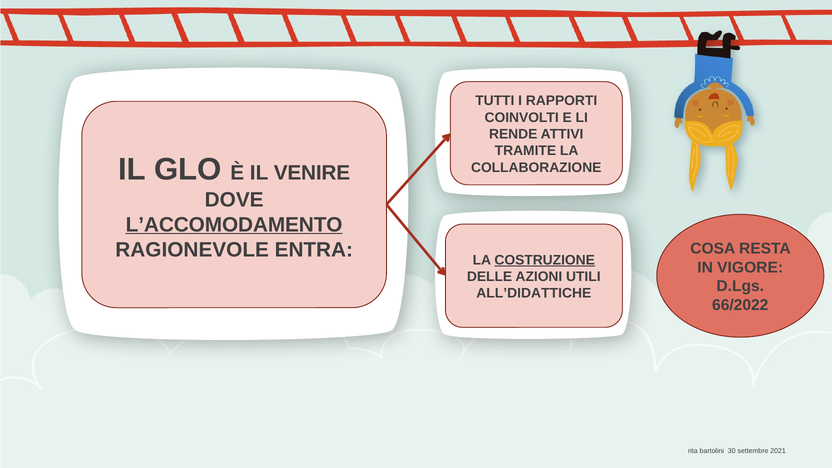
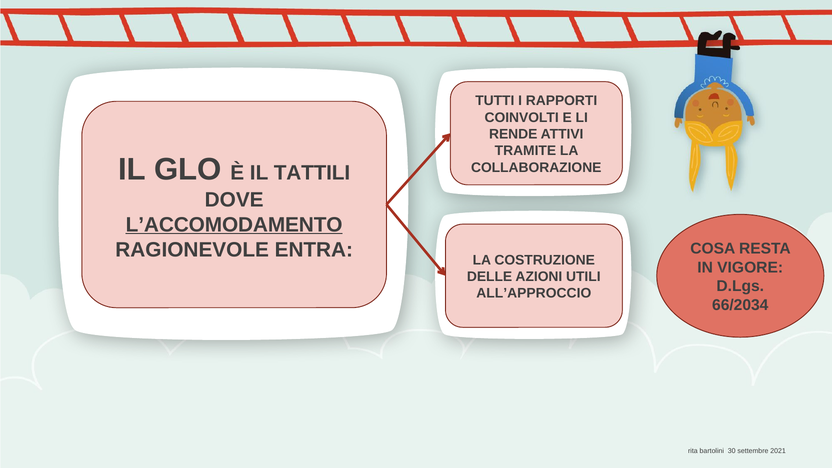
VENIRE: VENIRE -> TATTILI (312, 173)
COSTRUZIONE underline: present -> none (545, 260)
ALL’DIDATTICHE: ALL’DIDATTICHE -> ALL’APPROCCIO (534, 293)
66/2022: 66/2022 -> 66/2034 (740, 305)
